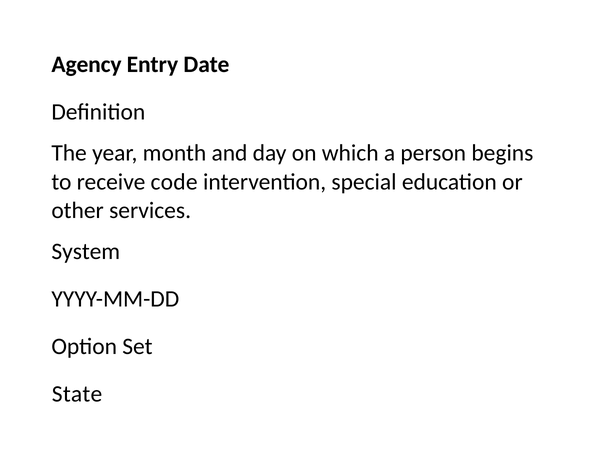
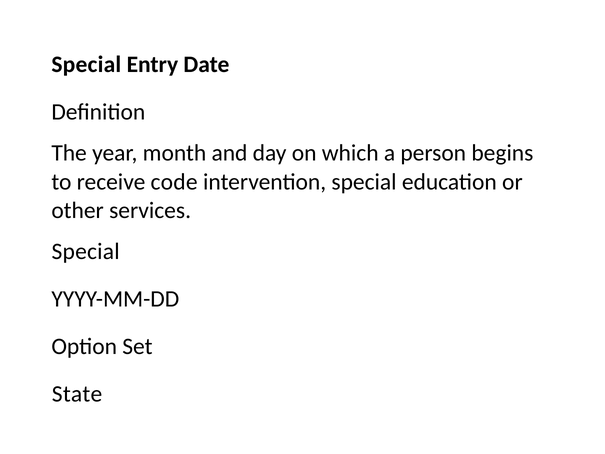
Agency: Agency -> Special (86, 64)
System: System -> Special (86, 252)
